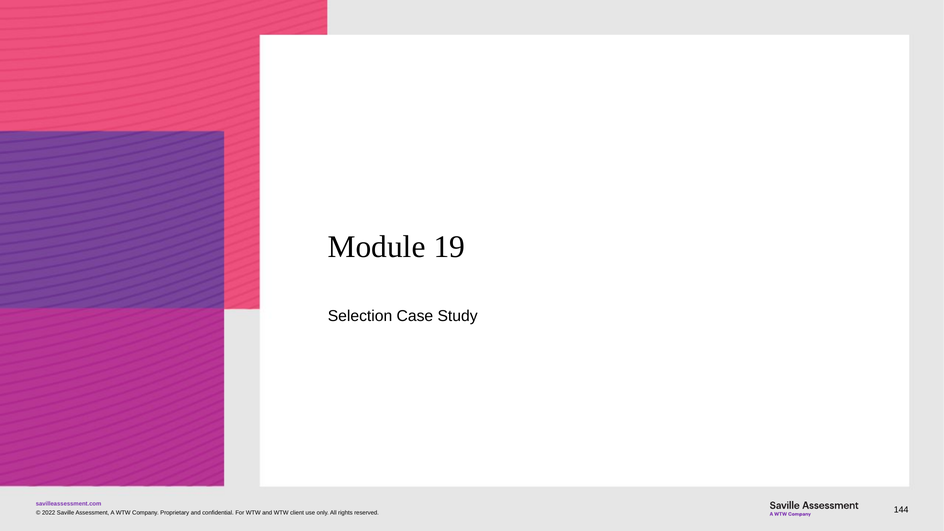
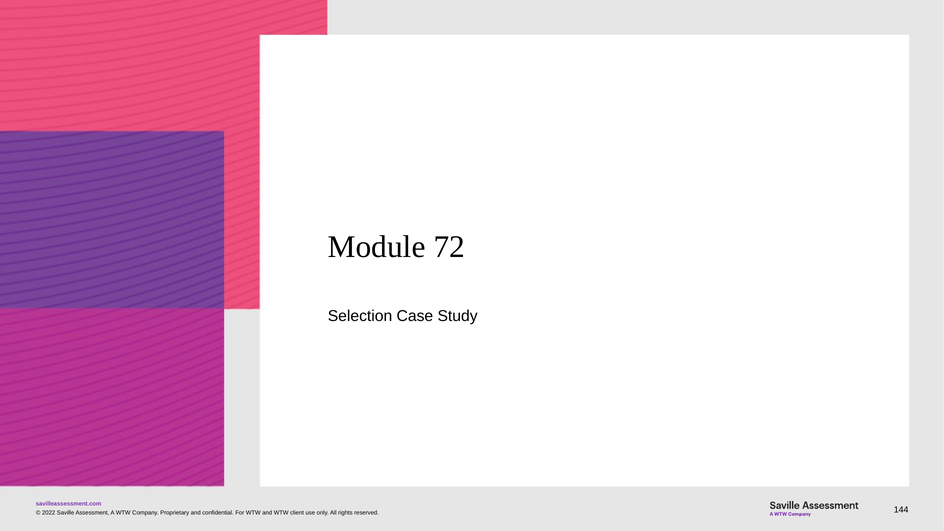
19: 19 -> 72 (449, 247)
